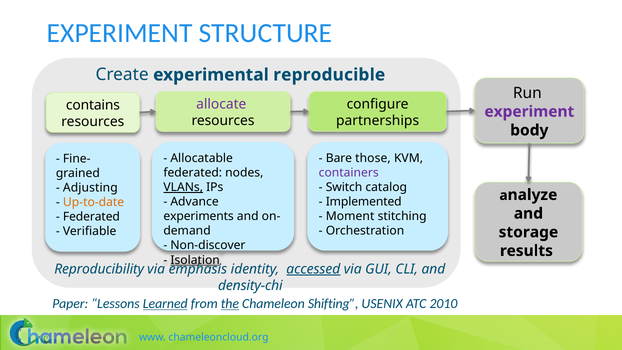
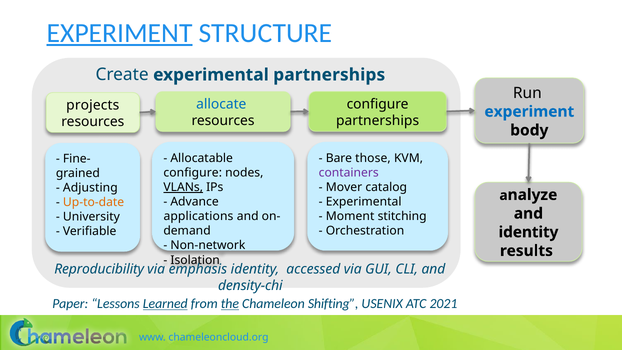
EXPERIMENT underline: none -> present (120, 33)
experimental reproducible: reproducible -> partnerships (329, 75)
allocate colour: purple -> blue (221, 104)
contains: contains -> projects (93, 105)
experiment colour: purple -> blue (529, 112)
federated: federated -> configure (193, 173)
Switch: Switch -> Mover (344, 187)
Implemented: Implemented -> Experimental (364, 202)
experiments: experiments -> applications (198, 216)
Federated: Federated -> University (91, 217)
storage: storage -> identity (529, 232)
Non-discover: Non-discover -> Non-network (208, 245)
Isolation underline: present -> none (195, 260)
accessed underline: present -> none (313, 269)
2010: 2010 -> 2021 (443, 304)
